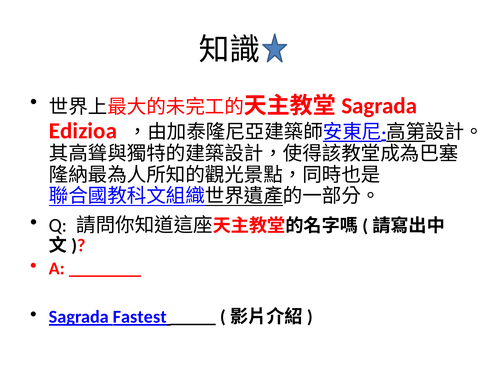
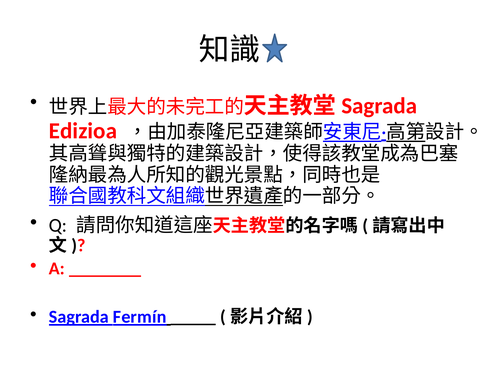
Fastest: Fastest -> Fermín (140, 317)
